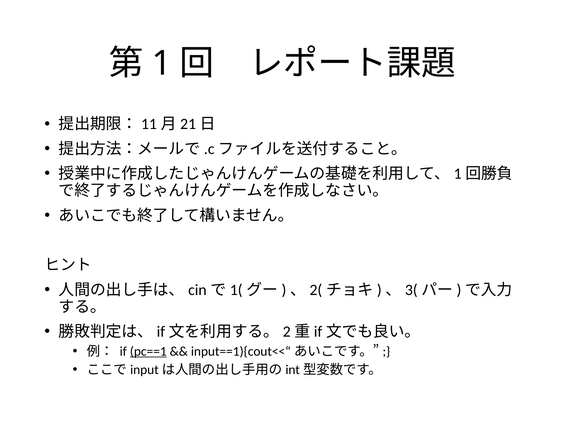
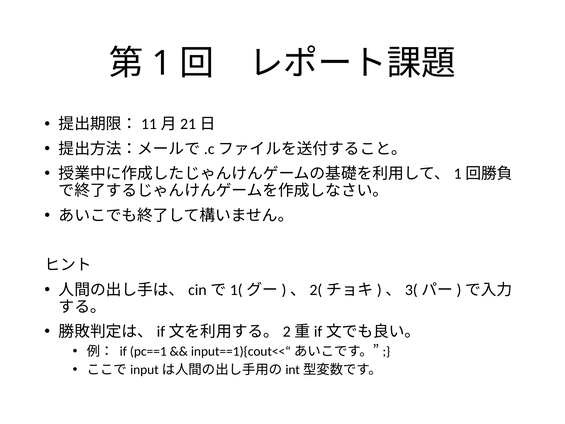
pc==1 underline: present -> none (148, 351)
